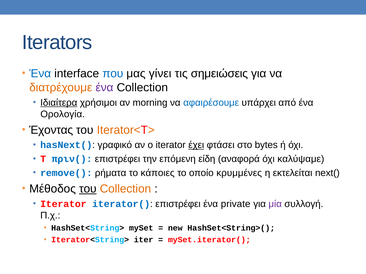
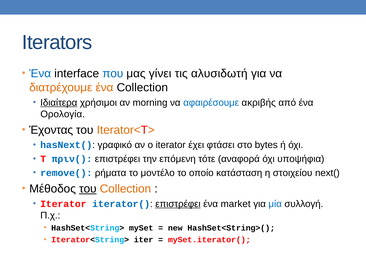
σημειώσεις: σημειώσεις -> αλυσιδωτή (219, 74)
ένα colour: purple -> orange (104, 88)
υπάρχει: υπάρχει -> ακριβής (259, 103)
έχει underline: present -> none (196, 145)
είδη: είδη -> τότε (207, 159)
καλύψαμε: καλύψαμε -> υποψήφια (301, 159)
κάποιες: κάποιες -> μοντέλο (158, 173)
κρυμμένες: κρυμμένες -> κατάσταση (239, 173)
εκτελείται: εκτελείται -> στοιχείου (293, 173)
επιστρέφει underline: none -> present (178, 204)
private: private -> market (236, 204)
μία colour: purple -> blue (275, 204)
